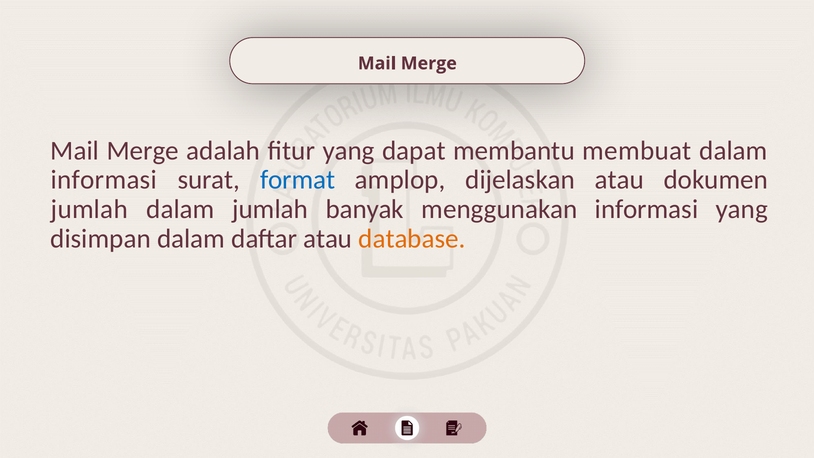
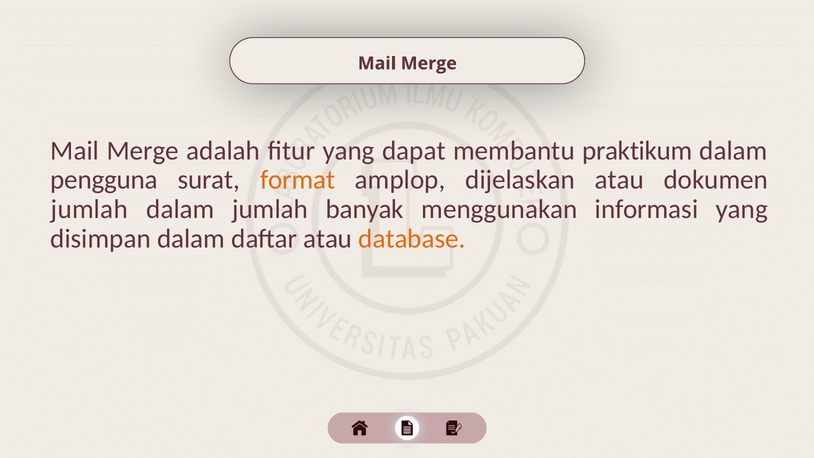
membuat: membuat -> praktikum (637, 151)
informasi: informasi -> pengguna (104, 180)
format colour: blue -> orange (298, 180)
